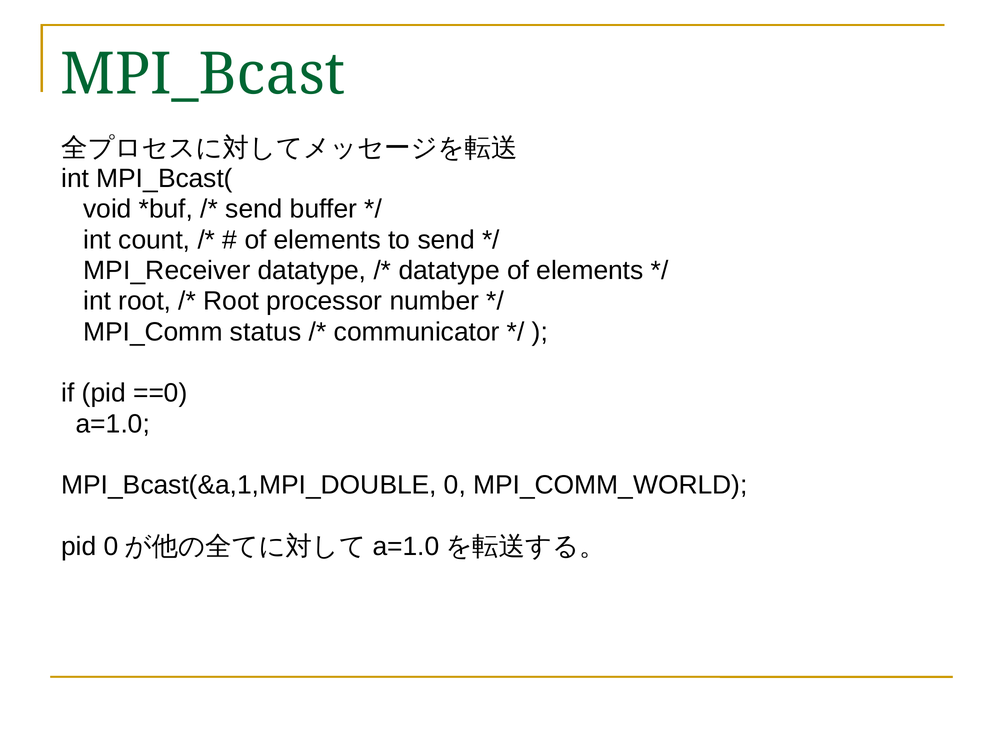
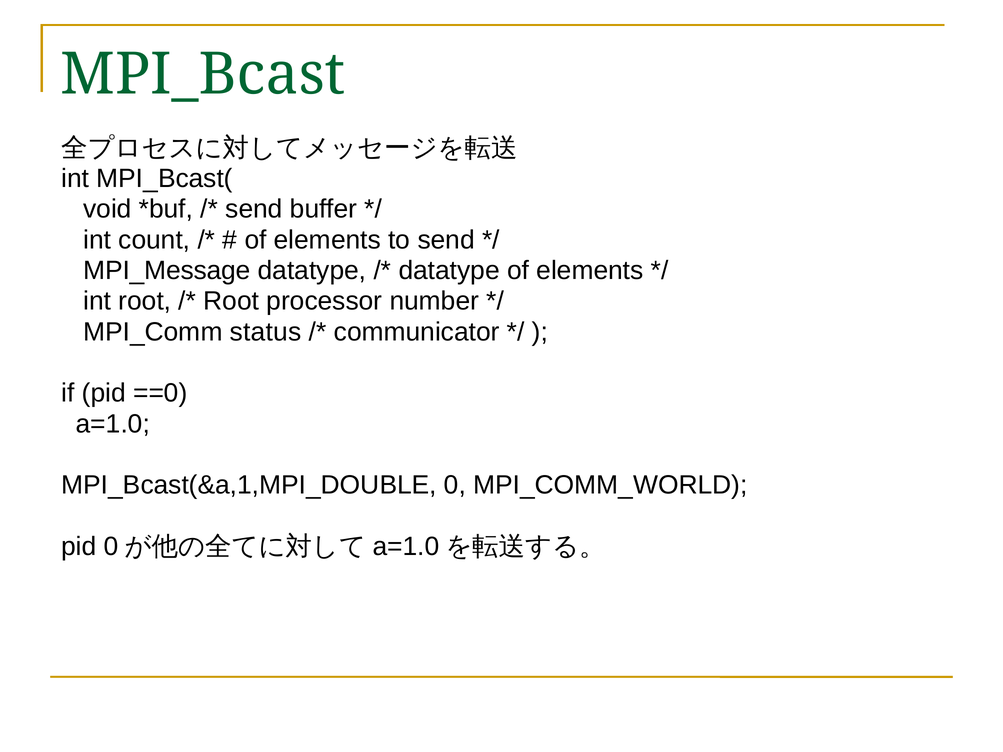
MPI_Receiver: MPI_Receiver -> MPI_Message (167, 271)
